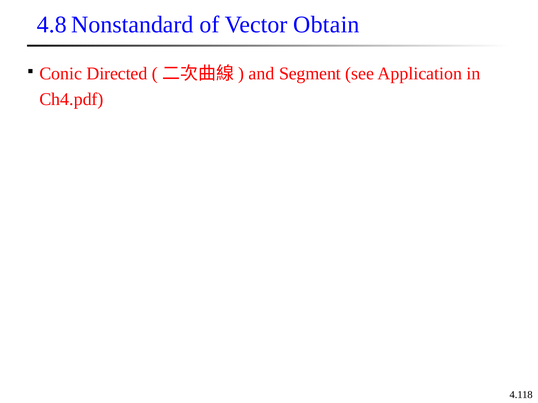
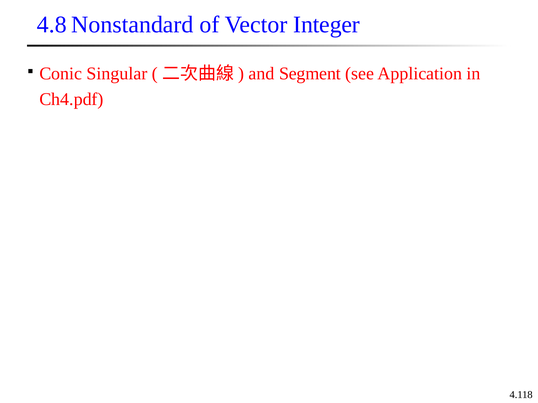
Obtain: Obtain -> Integer (327, 24)
Directed: Directed -> Singular (117, 74)
